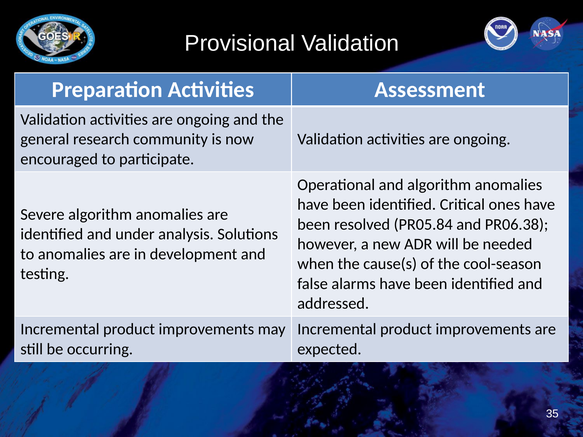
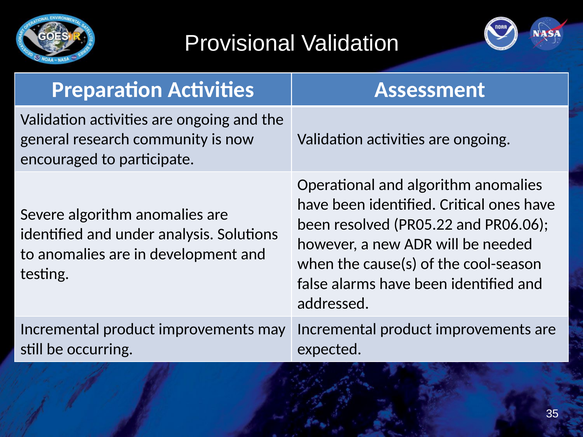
PR05.84: PR05.84 -> PR05.22 (423, 224)
PR06.38: PR06.38 -> PR06.06 (517, 224)
